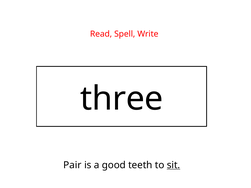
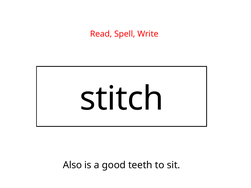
three: three -> stitch (122, 99)
Pair: Pair -> Also (72, 165)
sit underline: present -> none (173, 165)
